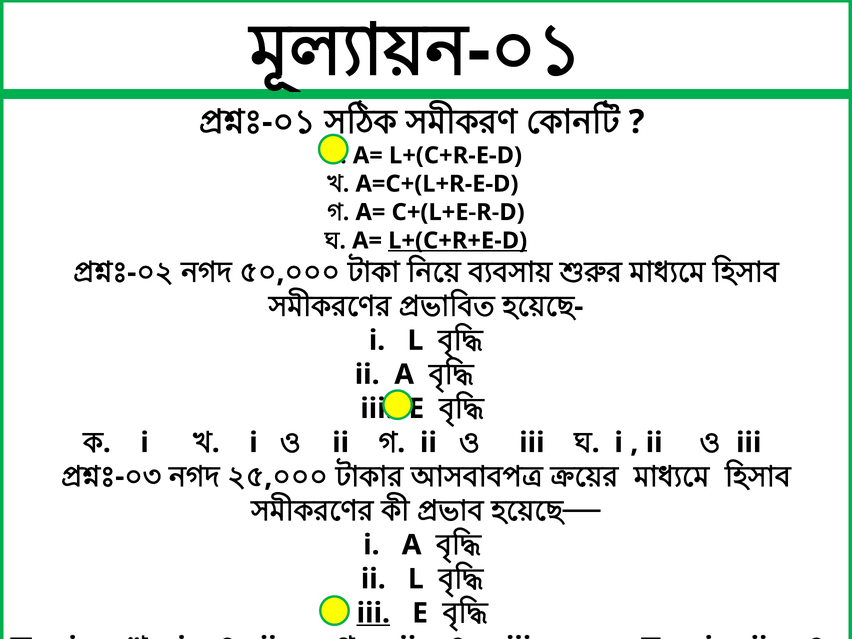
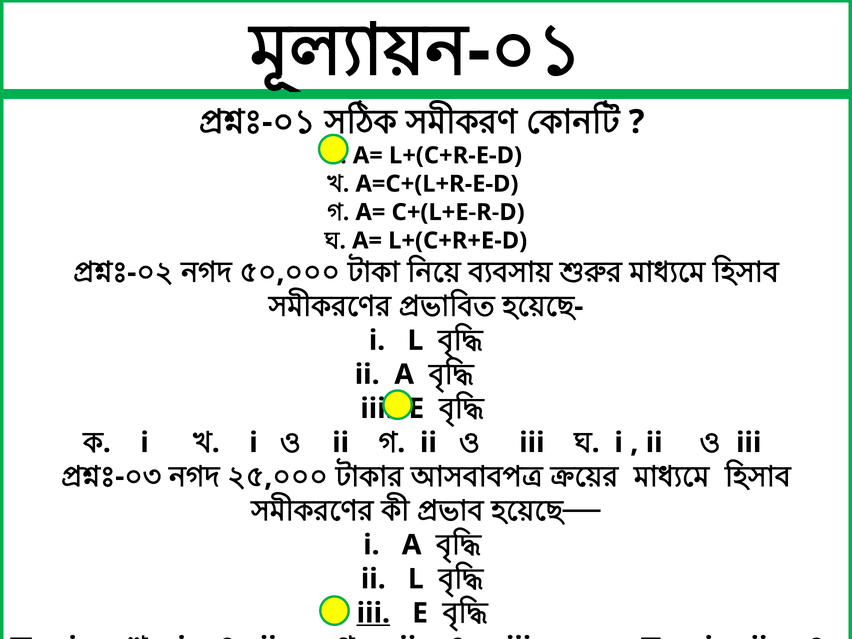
L+(C+R+E-D underline: present -> none (458, 241)
